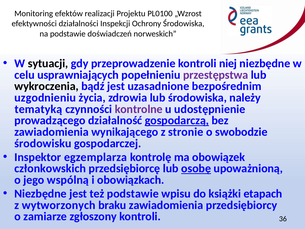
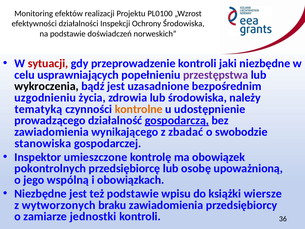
sytuacji colour: black -> red (48, 63)
niej: niej -> jaki (228, 63)
kontrolne colour: purple -> orange (139, 109)
stronie: stronie -> zbadać (186, 132)
środowisku: środowisku -> stanowiska (43, 143)
egzemplarza: egzemplarza -> umieszczone (96, 157)
członkowskich: członkowskich -> pokontrolnych (50, 168)
osobę underline: present -> none (196, 168)
etapach: etapach -> wiersze (263, 194)
zgłoszony: zgłoszony -> jednostki (93, 216)
